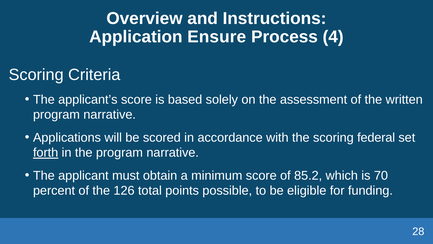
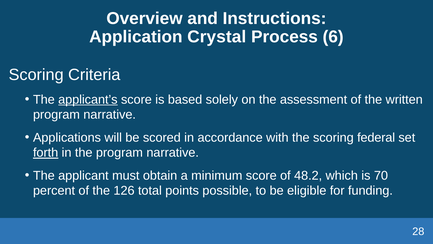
Ensure: Ensure -> Crystal (217, 37)
4: 4 -> 6 (333, 37)
applicant’s underline: none -> present (88, 99)
85.2: 85.2 -> 48.2 (308, 175)
